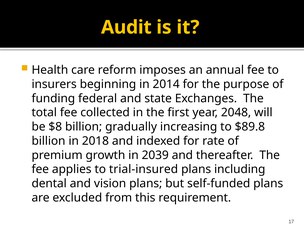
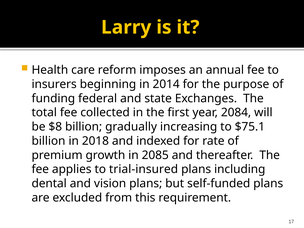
Audit: Audit -> Larry (126, 27)
2048: 2048 -> 2084 (236, 113)
$89.8: $89.8 -> $75.1 (250, 127)
2039: 2039 -> 2085 (155, 155)
